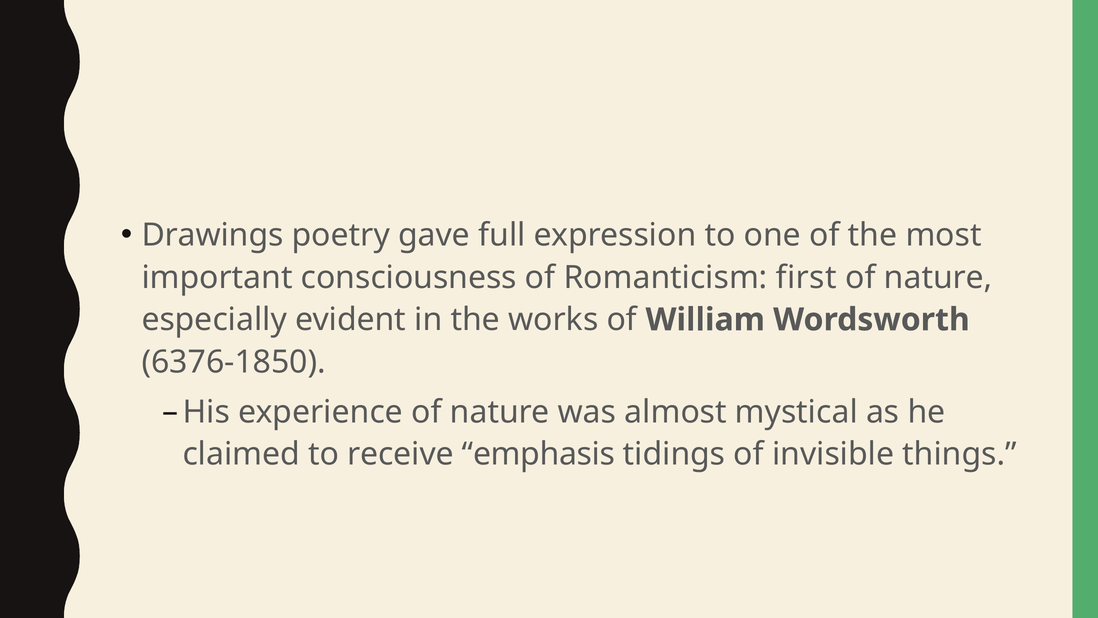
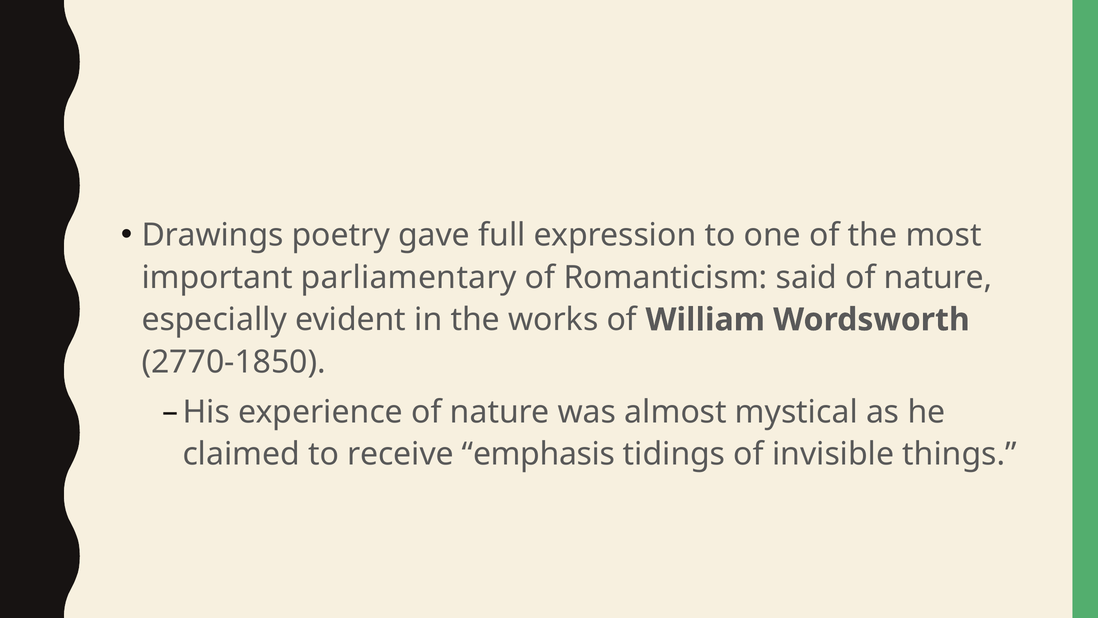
consciousness: consciousness -> parliamentary (409, 277)
first: first -> said (806, 277)
6376-1850: 6376-1850 -> 2770-1850 (234, 362)
